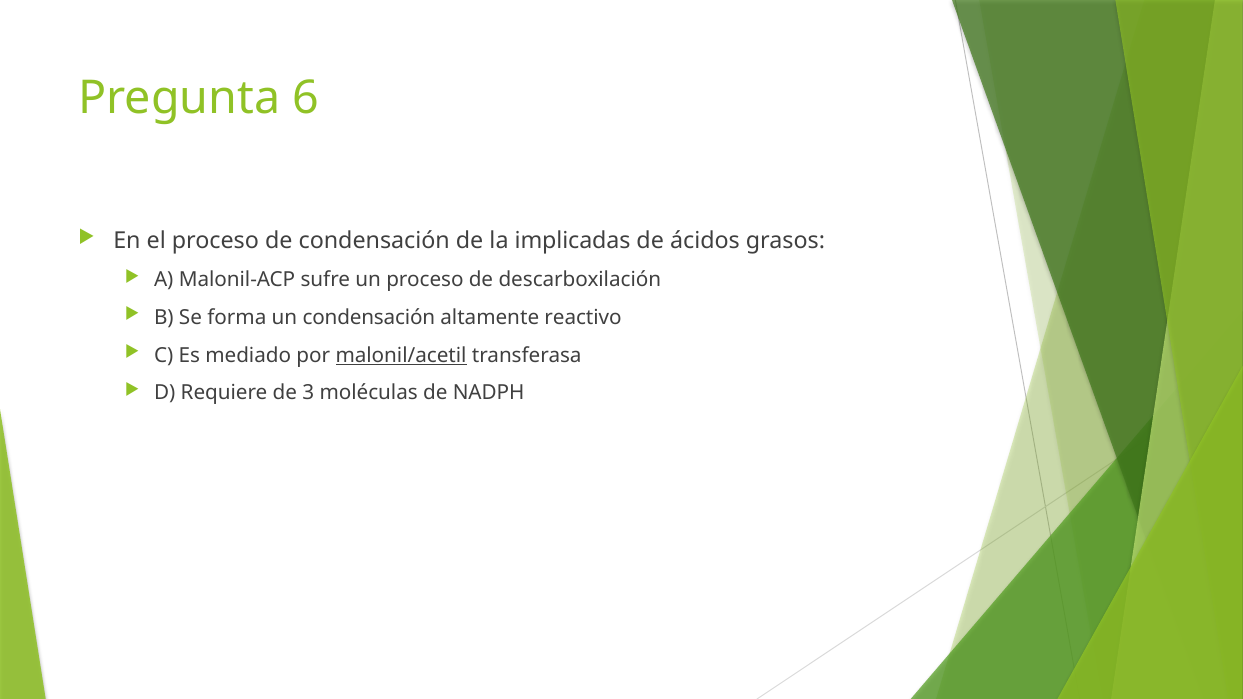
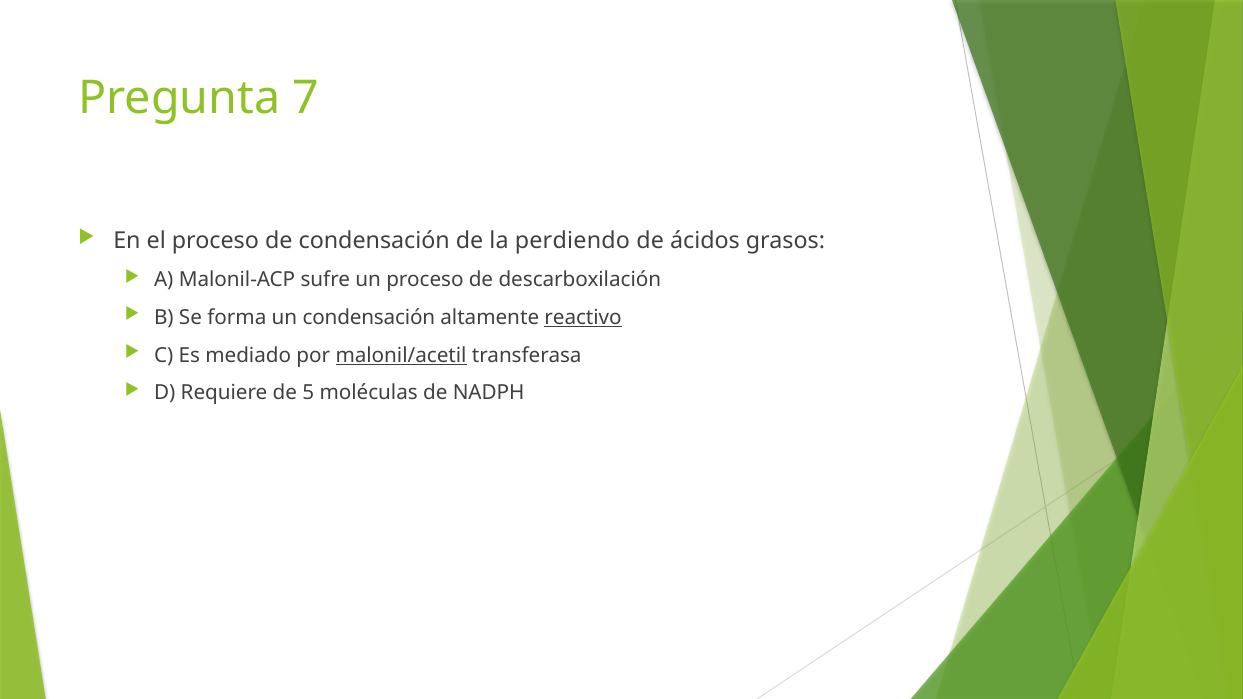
6: 6 -> 7 (306, 98)
implicadas: implicadas -> perdiendo (572, 241)
reactivo underline: none -> present (583, 318)
3: 3 -> 5 (308, 393)
